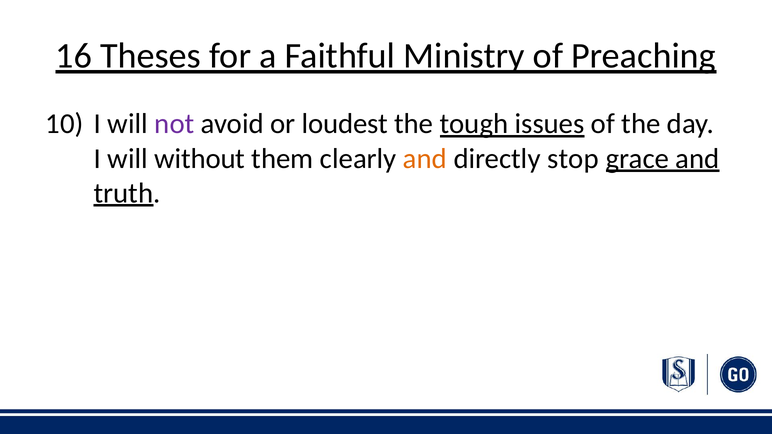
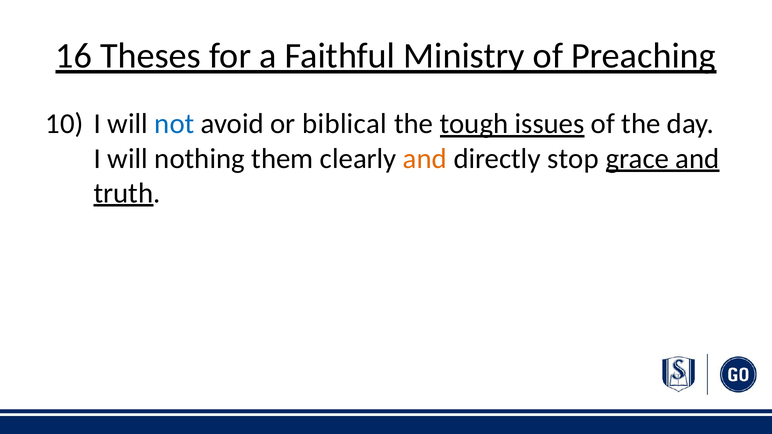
not colour: purple -> blue (174, 124)
loudest: loudest -> biblical (345, 124)
without: without -> nothing (200, 159)
